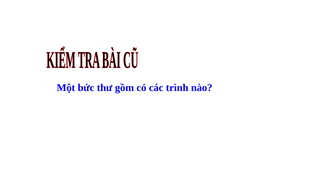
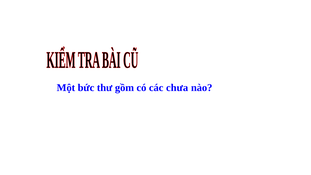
trình: trình -> chưa (177, 88)
